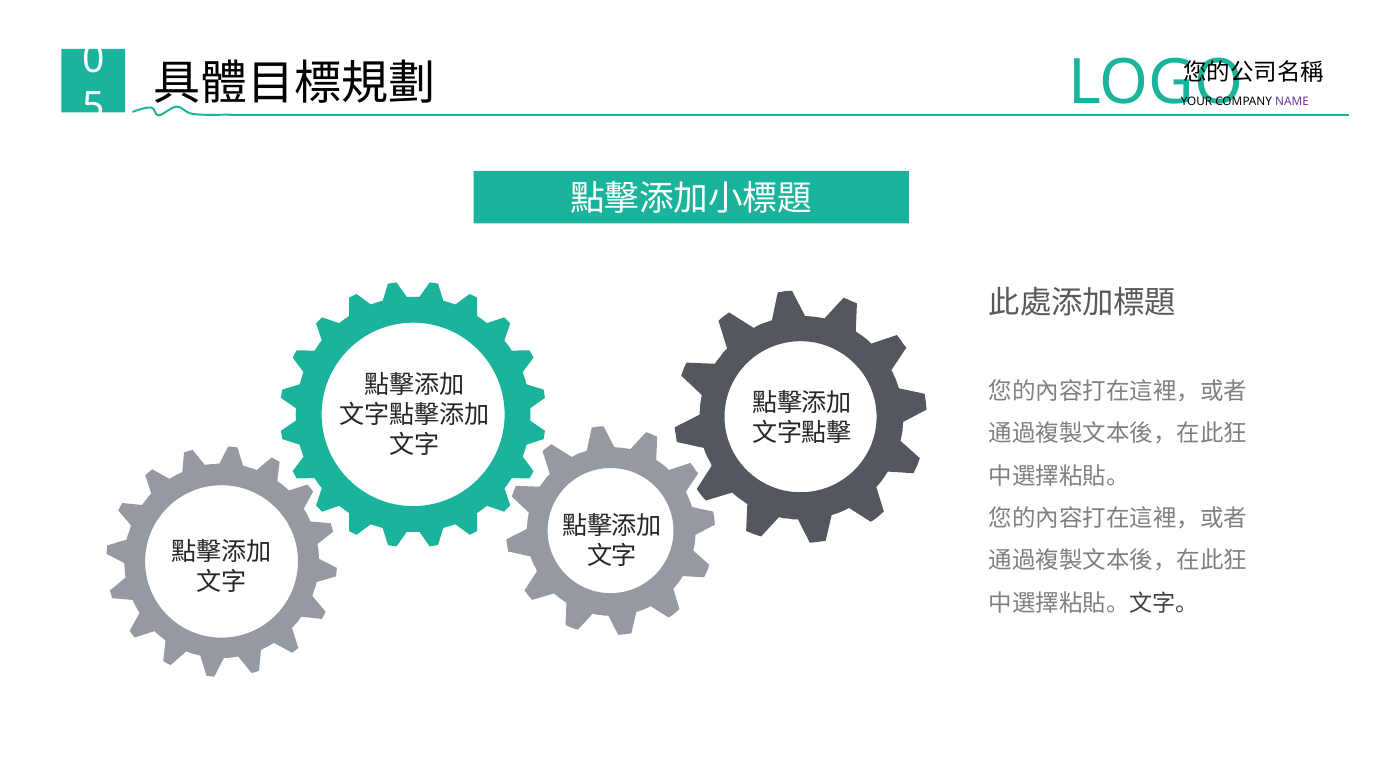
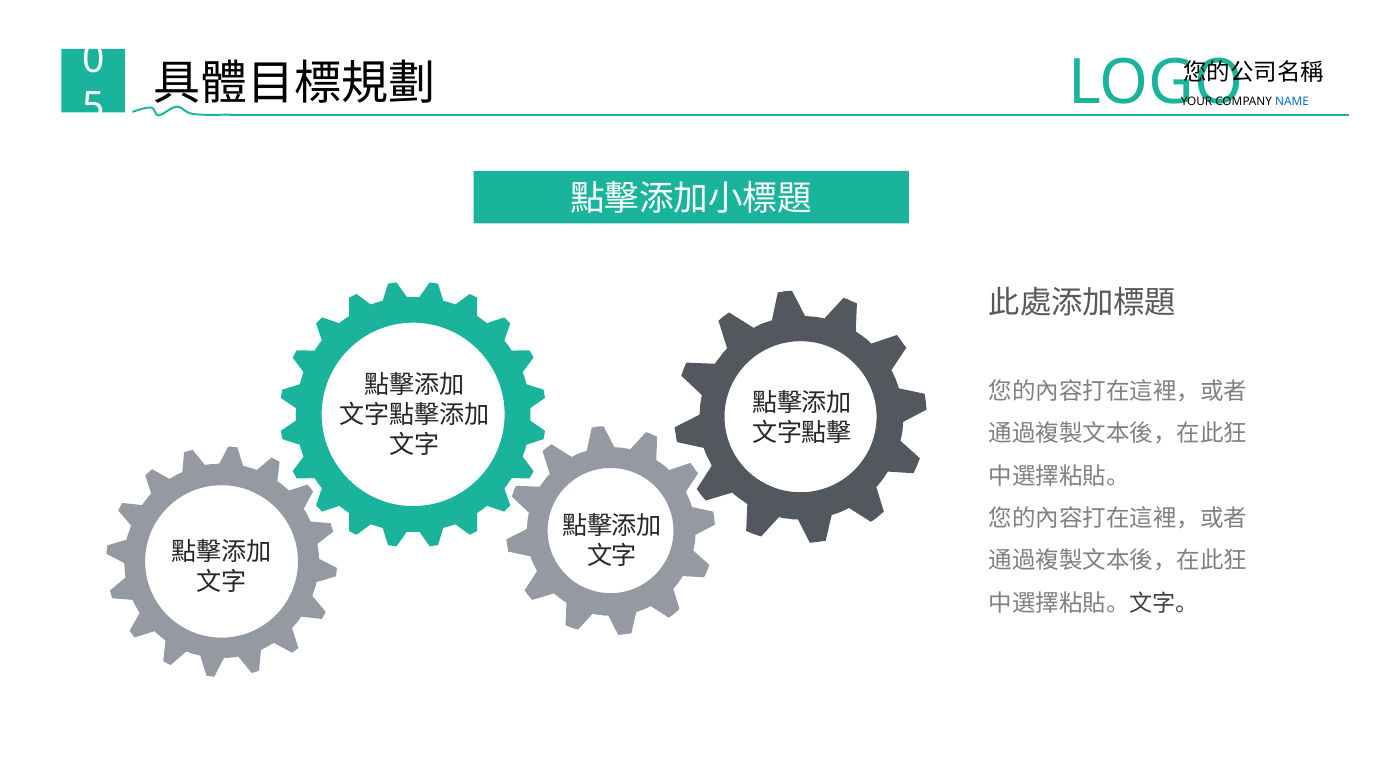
NAME colour: purple -> blue (1292, 102)
